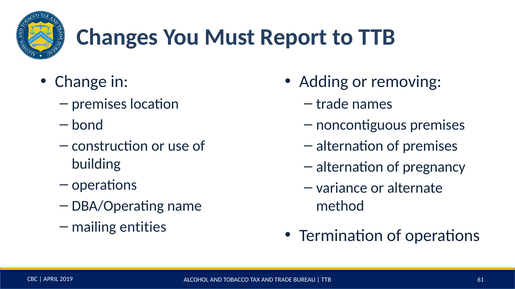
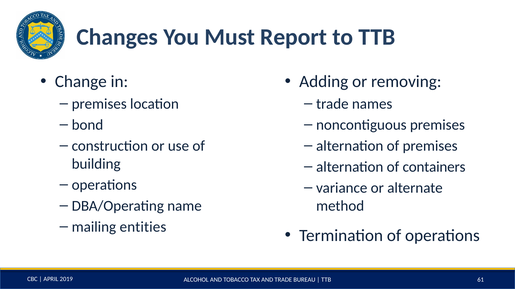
pregnancy: pregnancy -> containers (434, 167)
